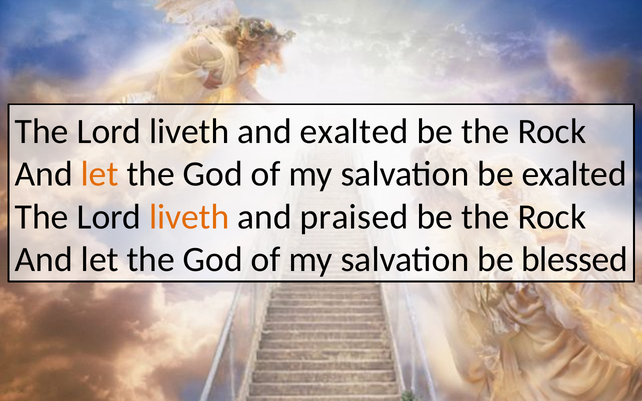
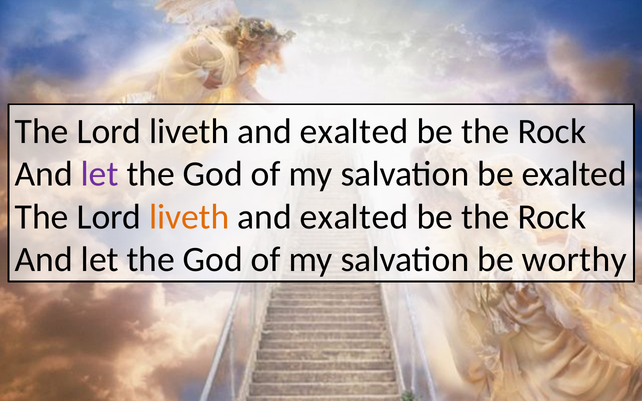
let colour: orange -> purple (100, 174)
praised: praised -> exalted (354, 217)
blessed: blessed -> worthy (574, 260)
